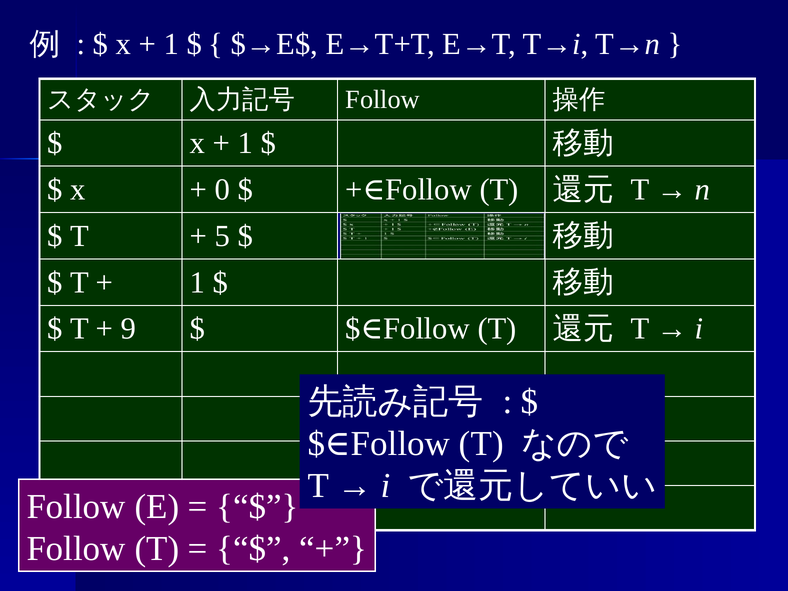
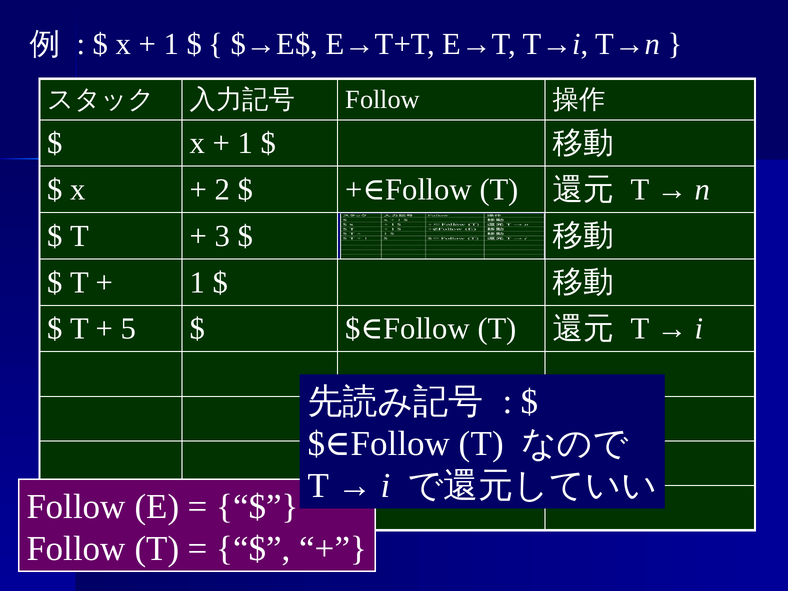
0: 0 -> 2 (222, 190)
5: 5 -> 3 (222, 236)
9: 9 -> 5 (128, 329)
